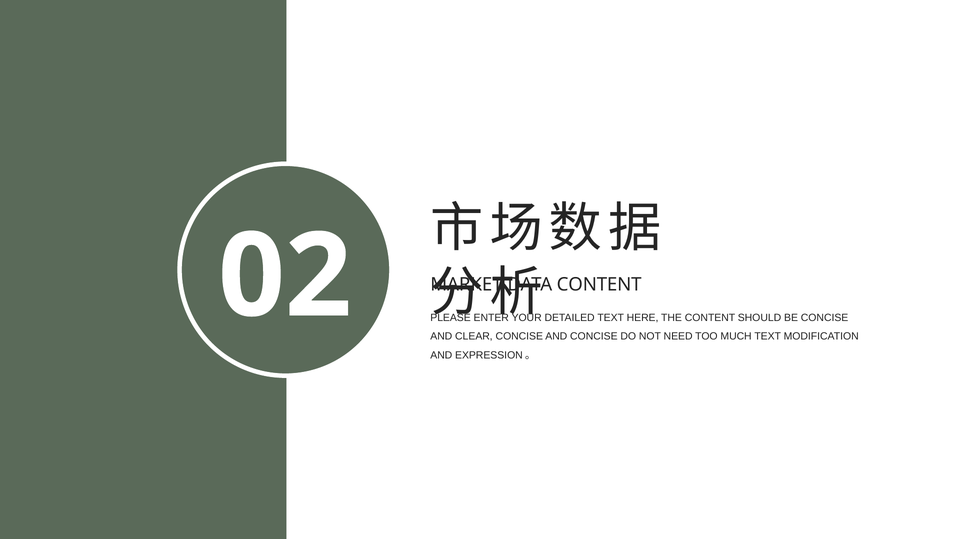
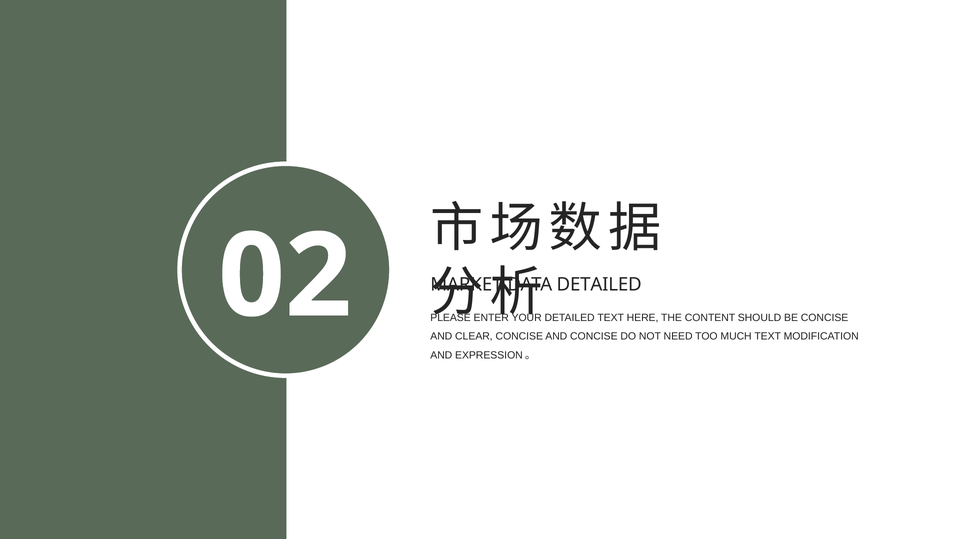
CONTENT: CONTENT -> DETAILED (599, 285)
